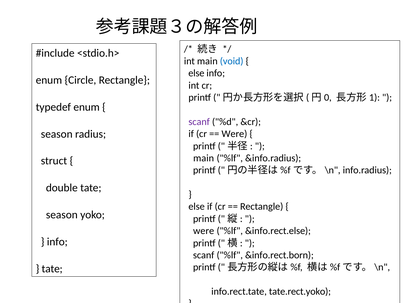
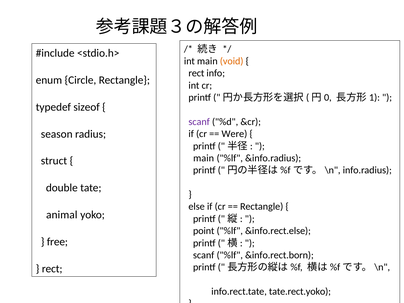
void colour: blue -> orange (232, 61)
else: else -> rect (196, 73)
typedef enum: enum -> sizeof (87, 107)
season: season -> animal (62, 215)
were: were -> point (204, 231)
info: info -> free (57, 242)
tate: tate -> rect (52, 269)
